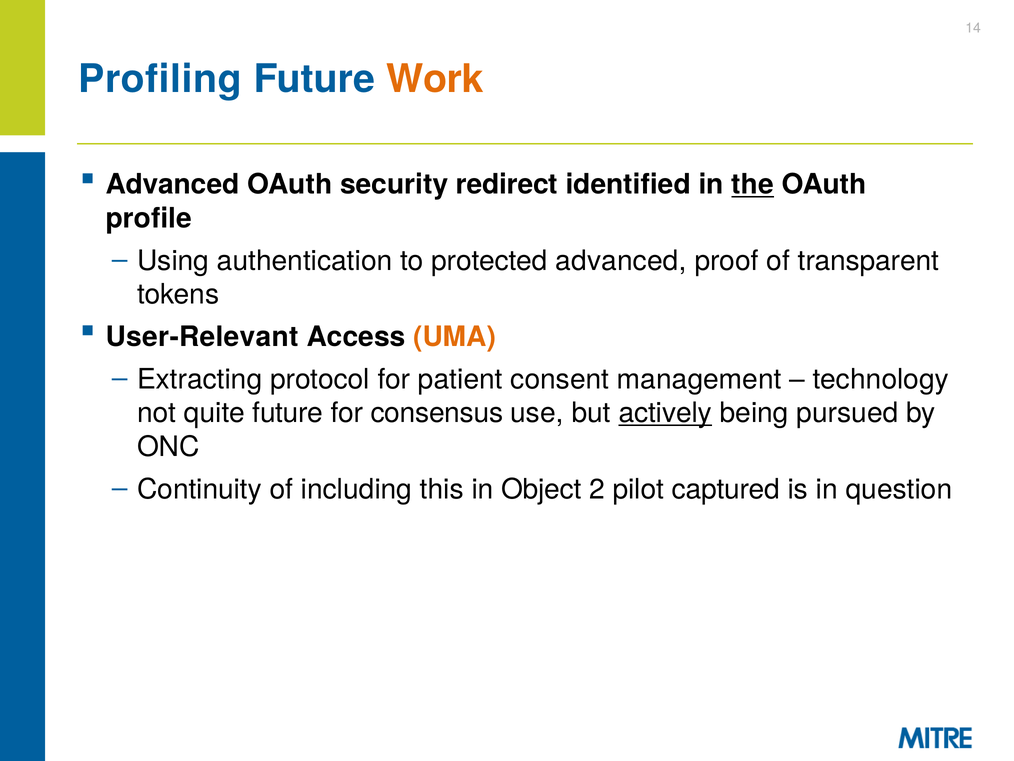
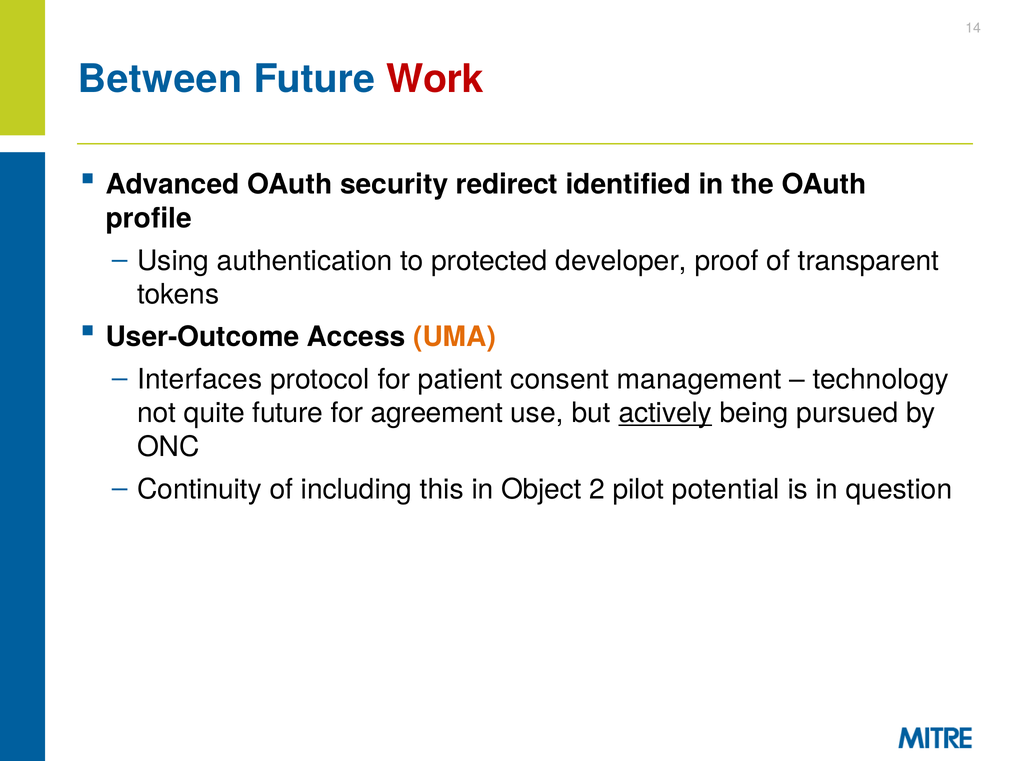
Profiling: Profiling -> Between (160, 79)
Work colour: orange -> red (435, 79)
the underline: present -> none (753, 185)
protected advanced: advanced -> developer (621, 261)
User-Relevant: User-Relevant -> User-Outcome (202, 337)
Extracting: Extracting -> Interfaces (200, 379)
consensus: consensus -> agreement (437, 413)
captured: captured -> potential (726, 489)
